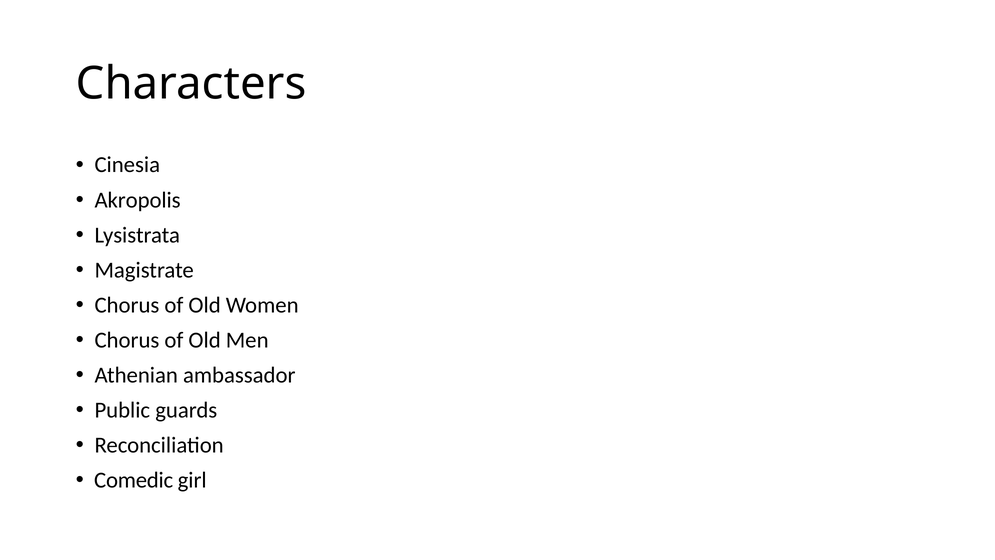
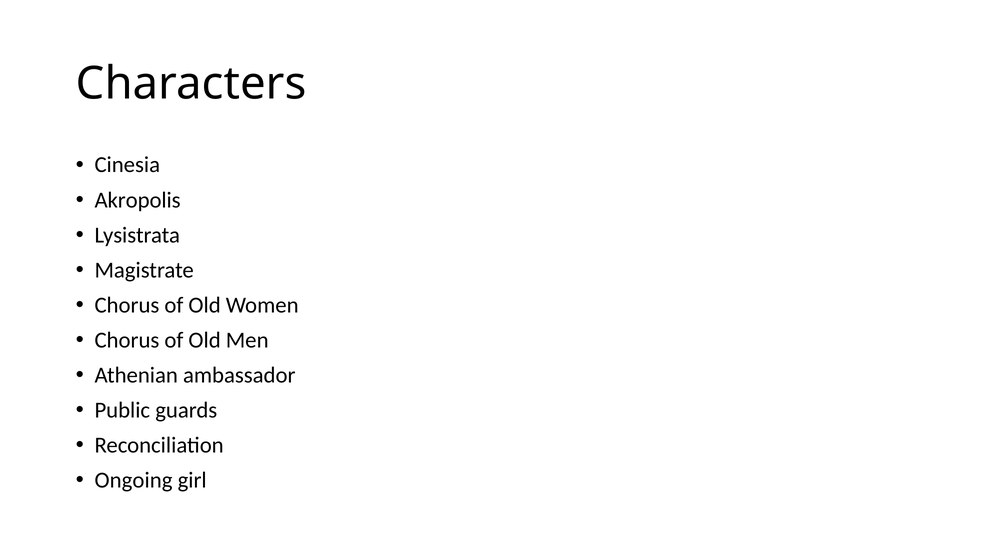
Comedic: Comedic -> Ongoing (134, 480)
